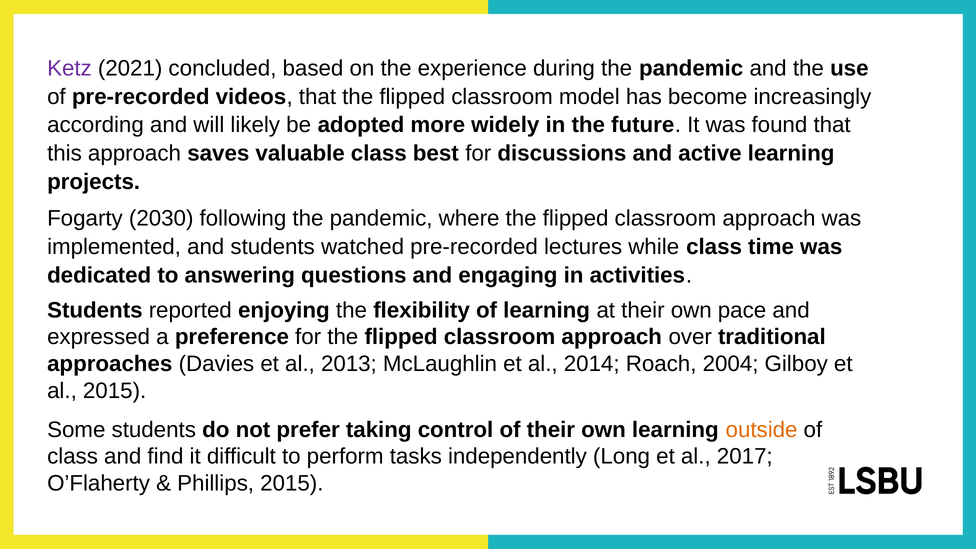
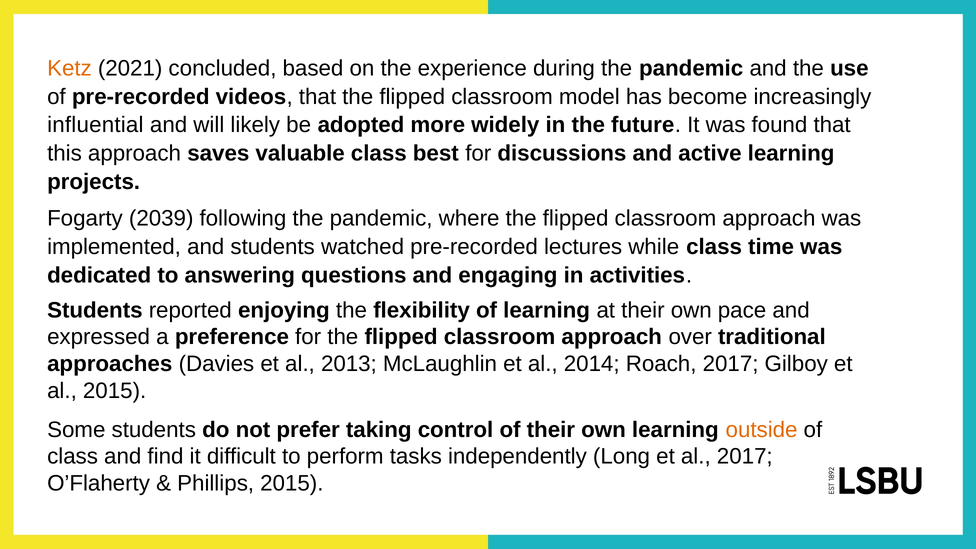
Ketz colour: purple -> orange (69, 68)
according: according -> influential (95, 125)
2030: 2030 -> 2039 (161, 218)
Roach 2004: 2004 -> 2017 (731, 364)
